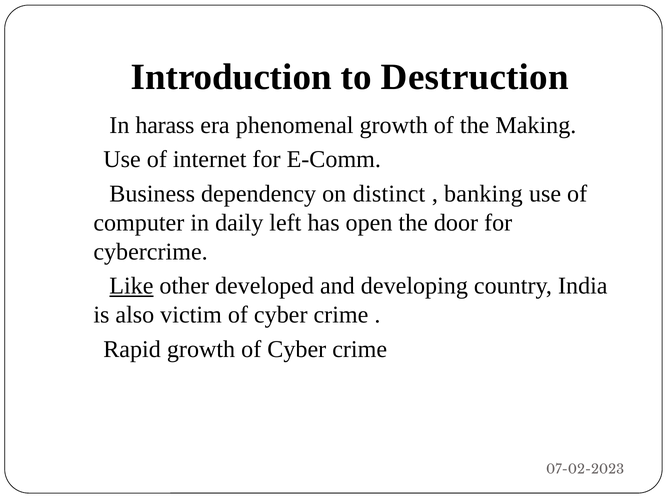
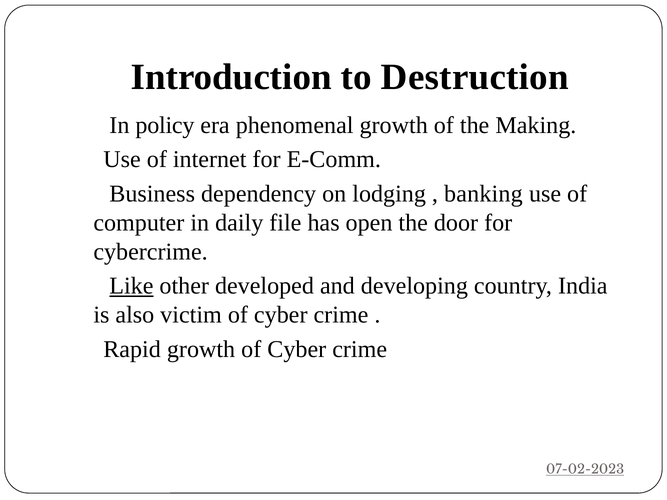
harass: harass -> policy (165, 125)
distinct: distinct -> lodging (389, 194)
left: left -> file (285, 223)
07-02-2023 underline: none -> present (585, 470)
